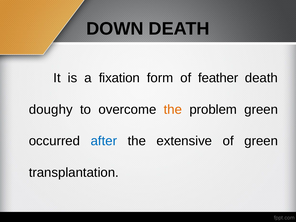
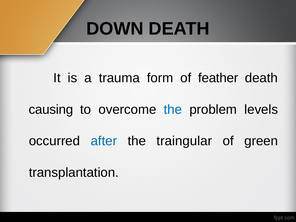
fixation: fixation -> trauma (119, 78)
doughy: doughy -> causing (51, 109)
the colour: orange -> blue (173, 109)
problem green: green -> levels (261, 109)
extensive: extensive -> traingular (184, 141)
